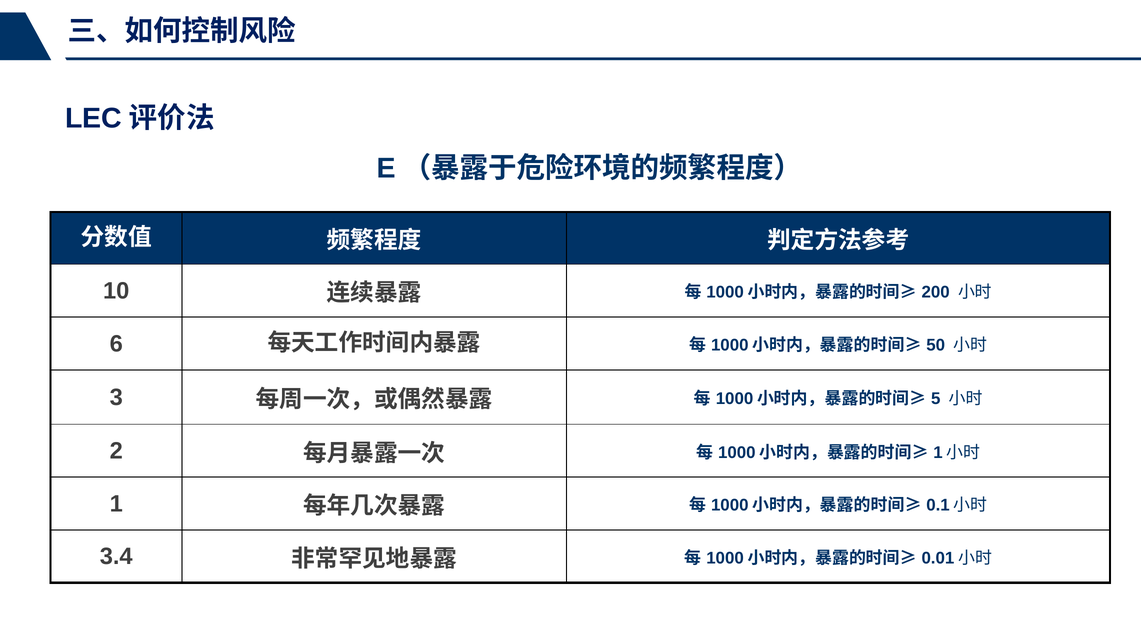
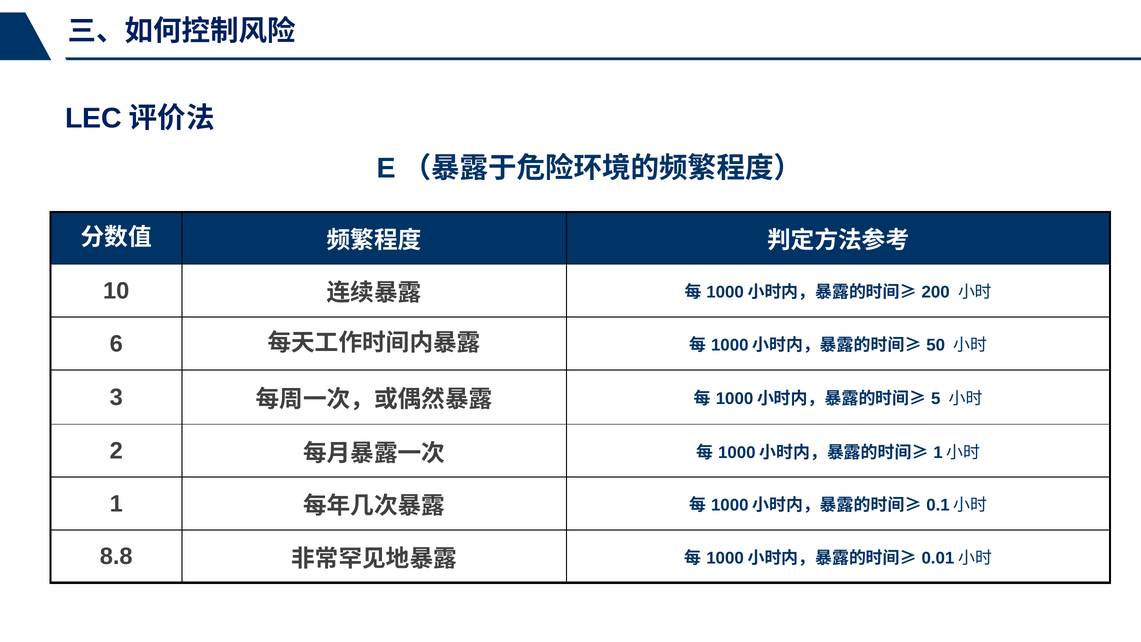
3.4: 3.4 -> 8.8 (116, 556)
